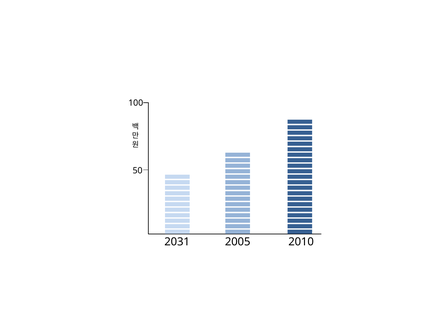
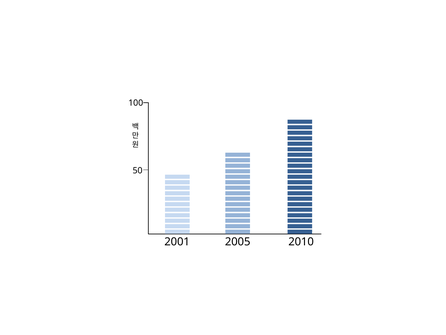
2031: 2031 -> 2001 (177, 241)
